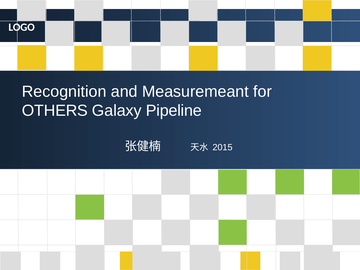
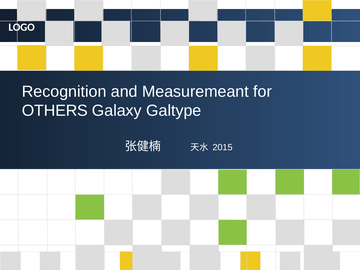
Pipeline: Pipeline -> Galtype (174, 111)
